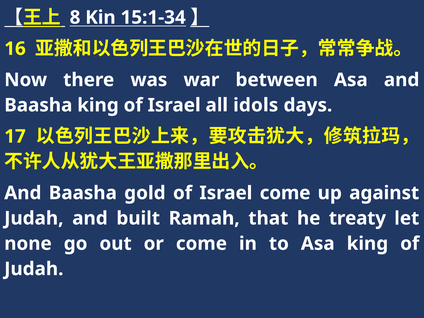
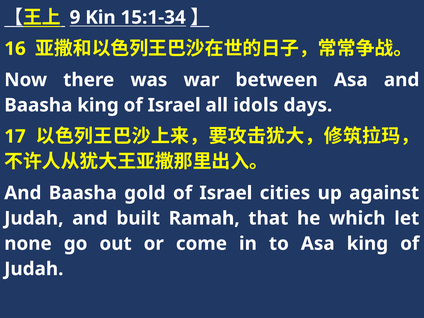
8: 8 -> 9 (75, 17)
Israel come: come -> cities (285, 193)
treaty: treaty -> which (357, 218)
